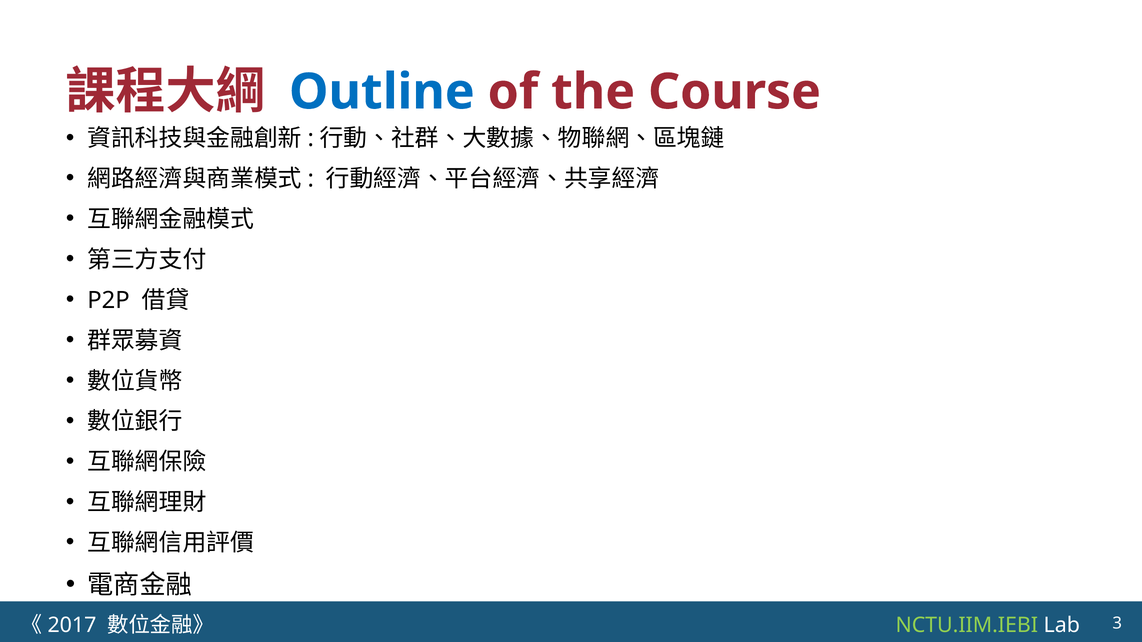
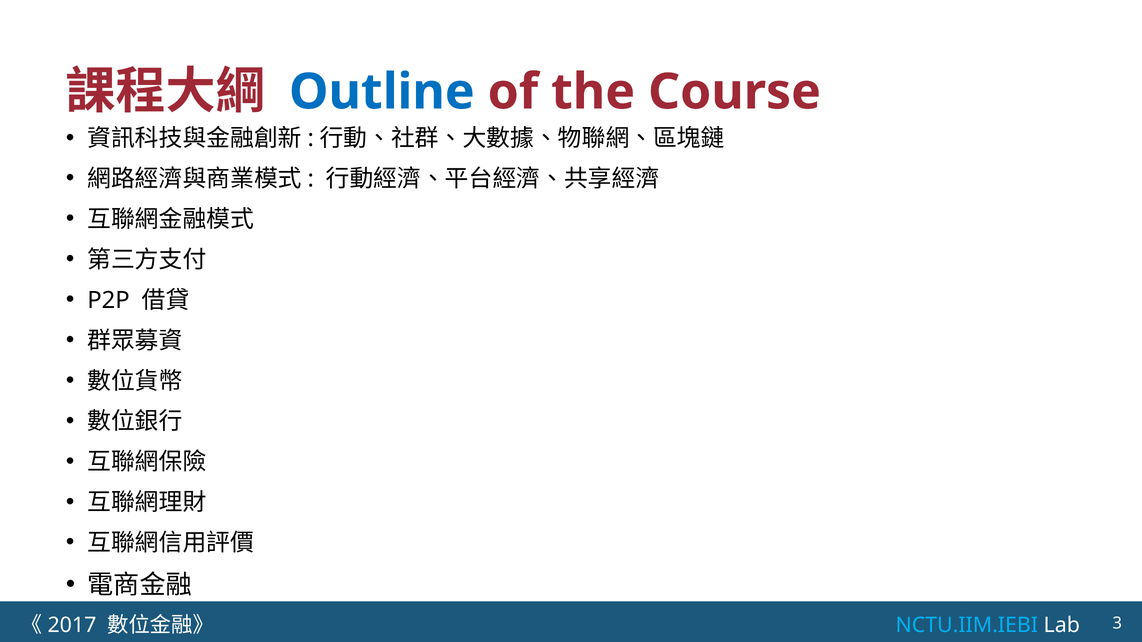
NCTU.IIM.IEBI colour: light green -> light blue (967, 625)
